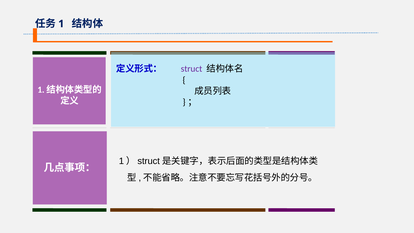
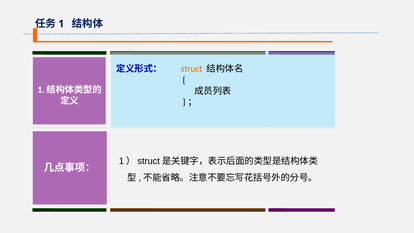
struct colour: purple -> orange (192, 69)
